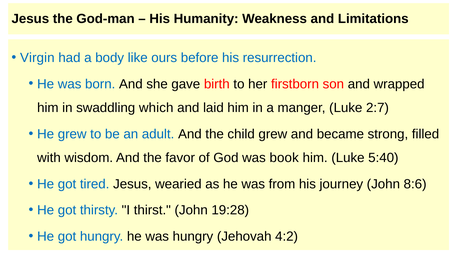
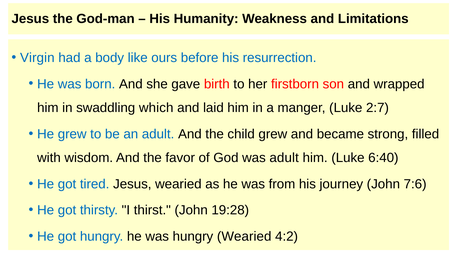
was book: book -> adult (284, 158)
5:40: 5:40 -> 6:40 (383, 158)
8:6: 8:6 -> 7:6 (415, 184)
hungry Jehovah: Jehovah -> Wearied (244, 237)
